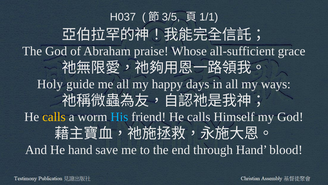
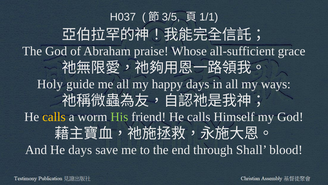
His colour: light blue -> light green (119, 117)
He hand: hand -> days (80, 150)
through Hand: Hand -> Shall (251, 150)
